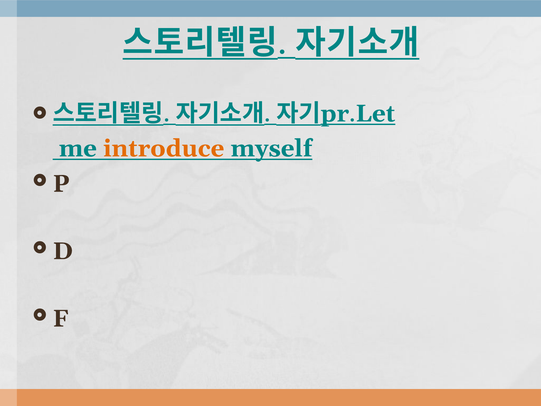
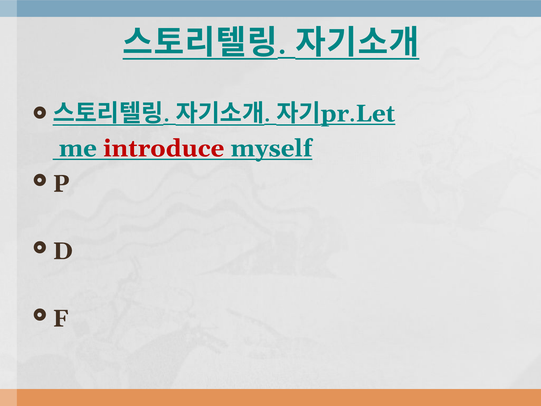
introduce colour: orange -> red (164, 148)
